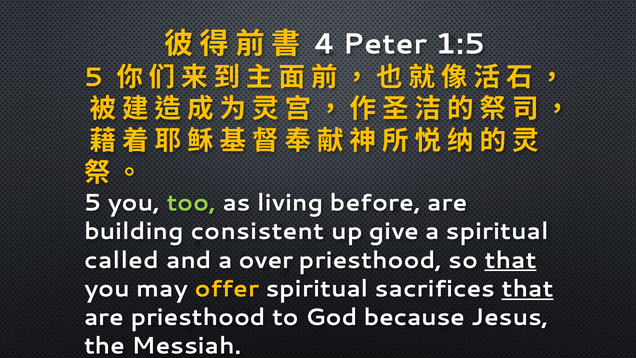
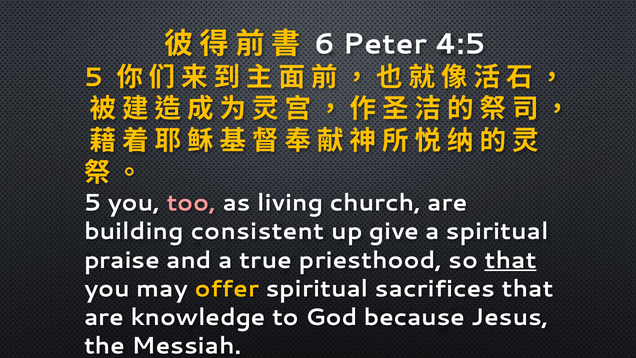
4: 4 -> 6 (325, 44)
1:5: 1:5 -> 4:5 (460, 44)
too colour: light green -> pink (191, 203)
before: before -> church (375, 203)
called: called -> praise (122, 260)
over: over -> true (266, 260)
that underline: present -> none (528, 289)
are priesthood: priesthood -> knowledge (198, 317)
